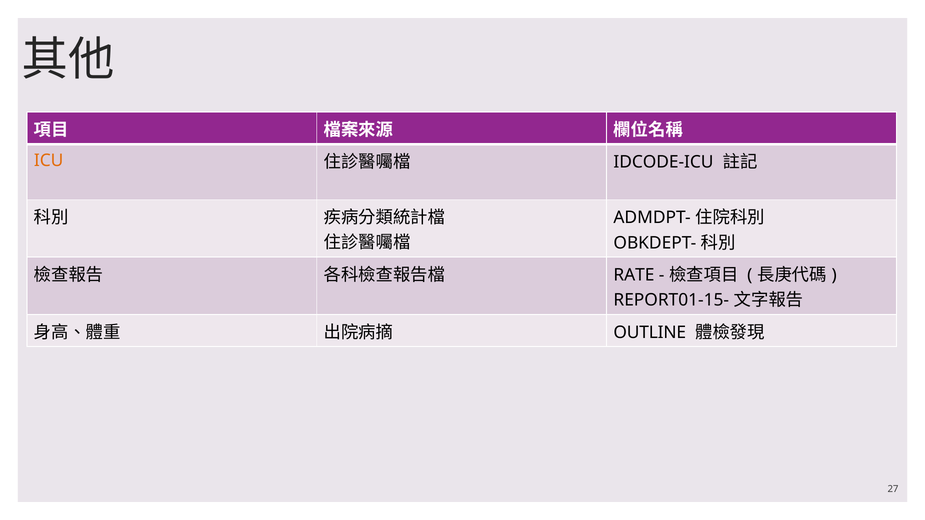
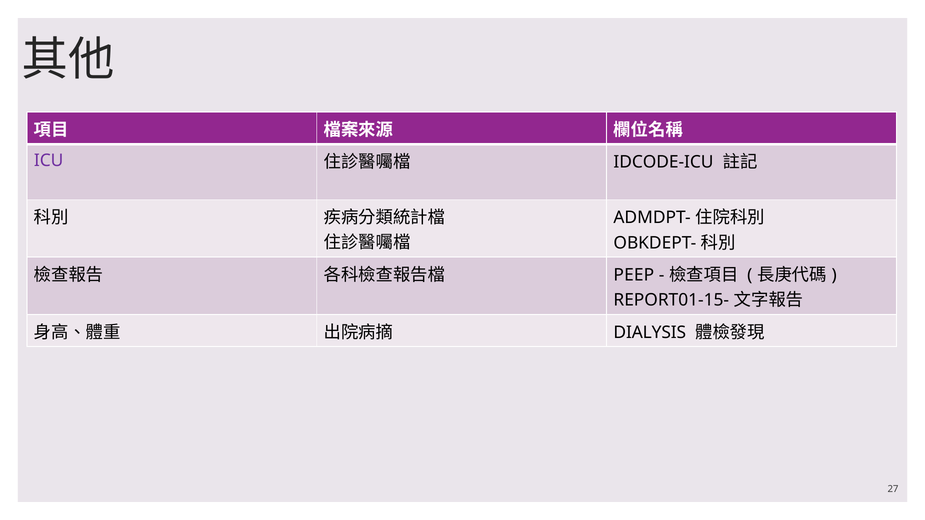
ICU colour: orange -> purple (49, 160)
RATE: RATE -> PEEP (634, 275)
OUTLINE: OUTLINE -> DIALYSIS (650, 333)
